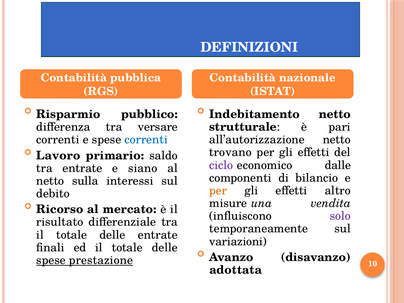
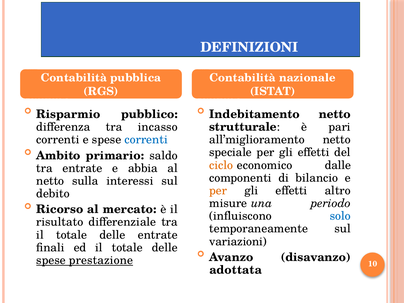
versare: versare -> incasso (158, 127)
all’autorizzazione: all’autorizzazione -> all’miglioramento (257, 140)
trovano: trovano -> speciale (231, 152)
Lavoro: Lavoro -> Ambito (58, 155)
ciclo colour: purple -> orange (221, 165)
siano: siano -> abbia (143, 168)
vendita: vendita -> periodo (331, 203)
solo colour: purple -> blue (340, 216)
